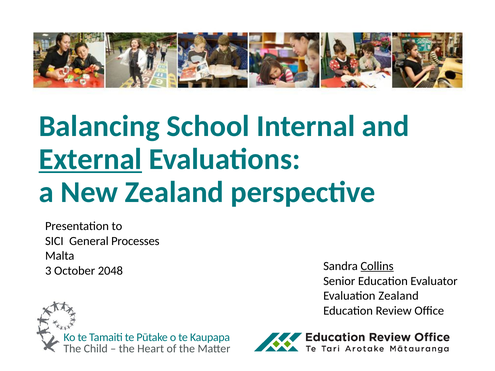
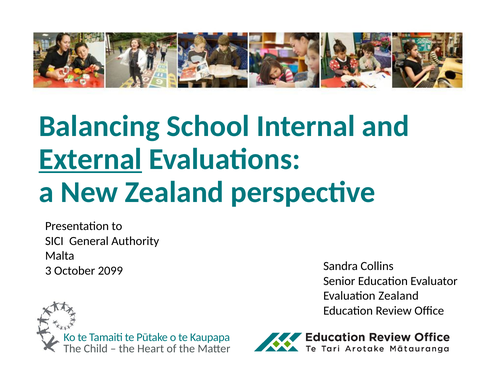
Processes: Processes -> Authority (135, 241)
2048: 2048 -> 2099 (110, 271)
Collins underline: present -> none (377, 266)
